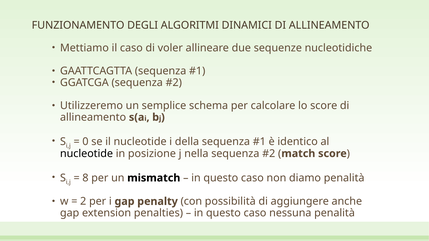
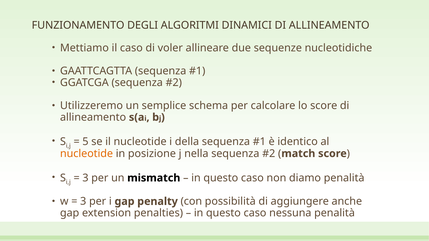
0: 0 -> 5 (85, 142)
nucleotide colour: black -> orange (87, 154)
8: 8 -> 3 (85, 178)
2: 2 -> 3 (83, 202)
